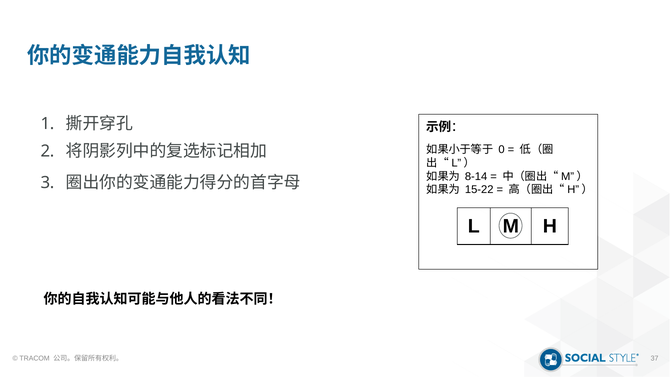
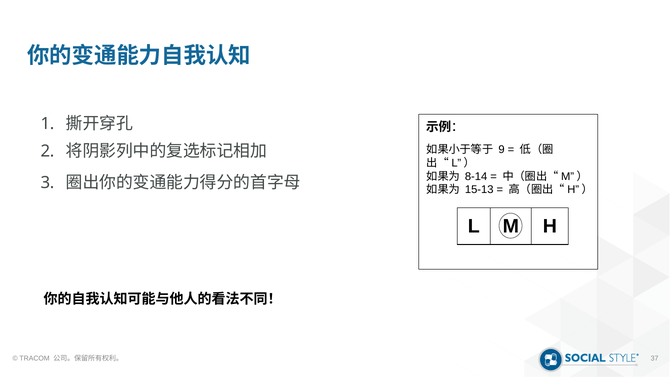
0: 0 -> 9 (502, 150)
15-22: 15-22 -> 15-13 (479, 190)
